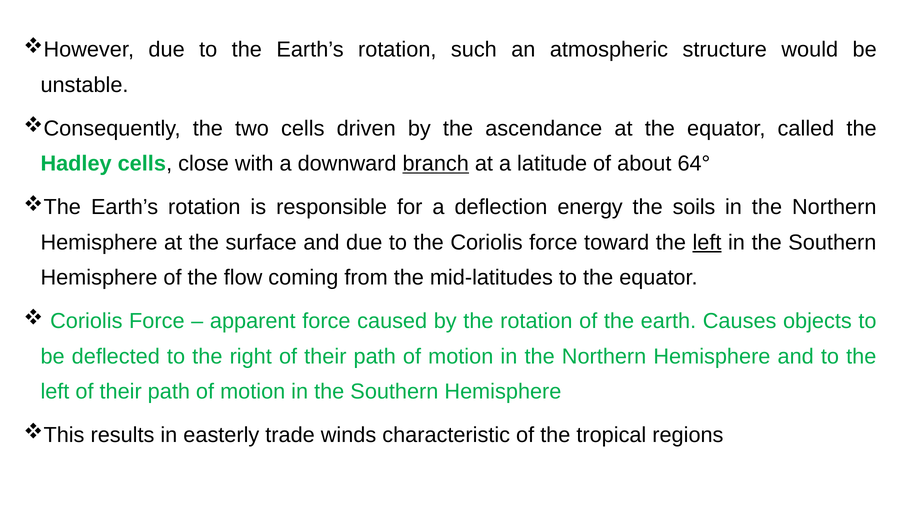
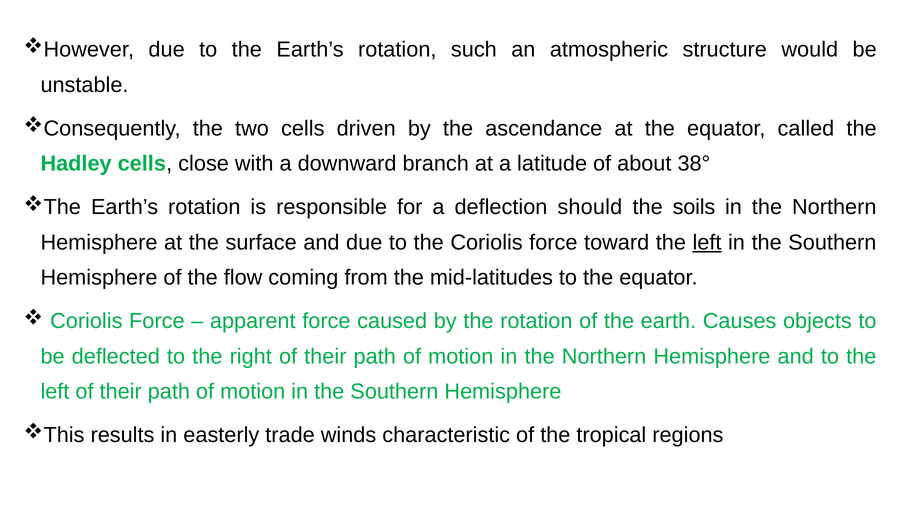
branch underline: present -> none (436, 164)
64°: 64° -> 38° (694, 164)
energy: energy -> should (590, 207)
